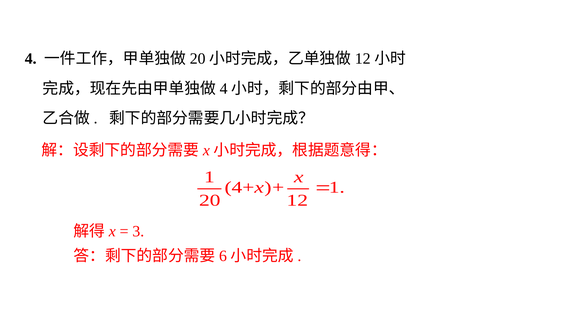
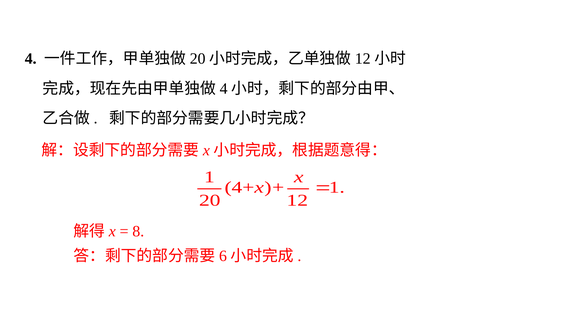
3: 3 -> 8 (138, 232)
